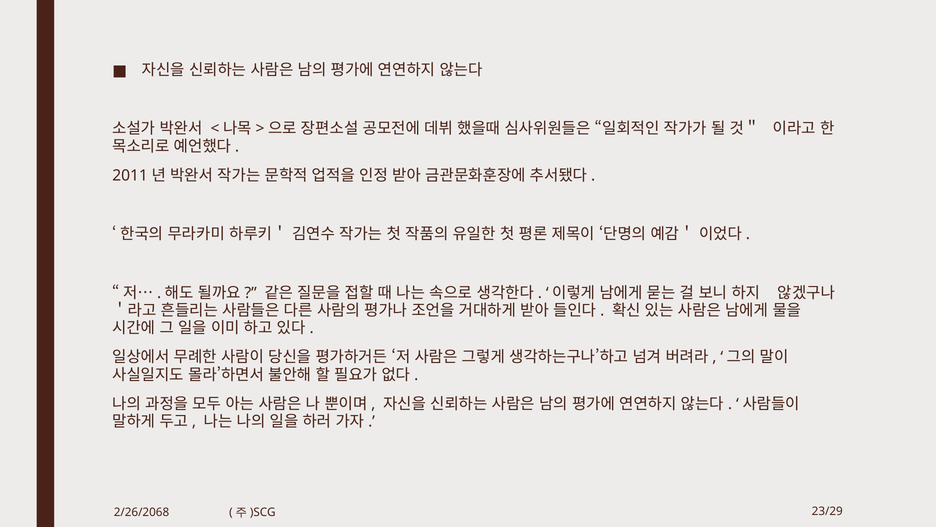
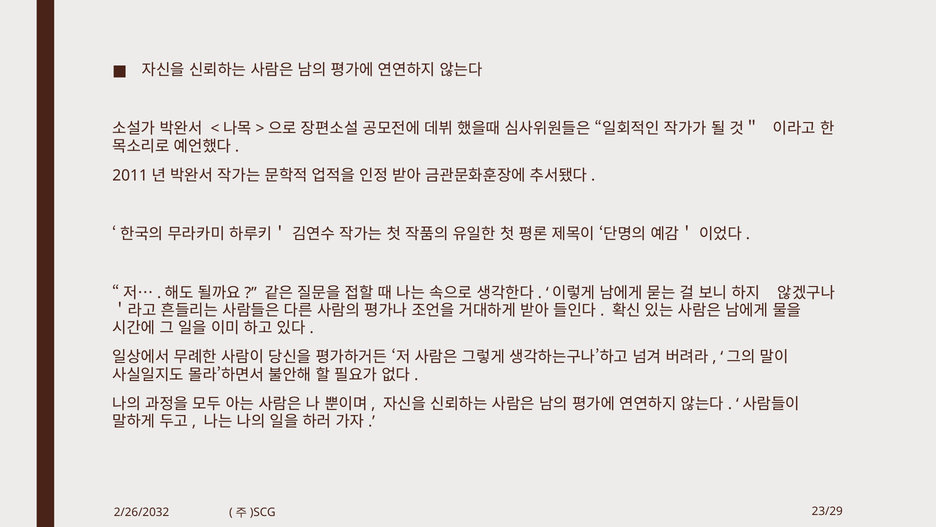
2/26/2068: 2/26/2068 -> 2/26/2032 (141, 512)
